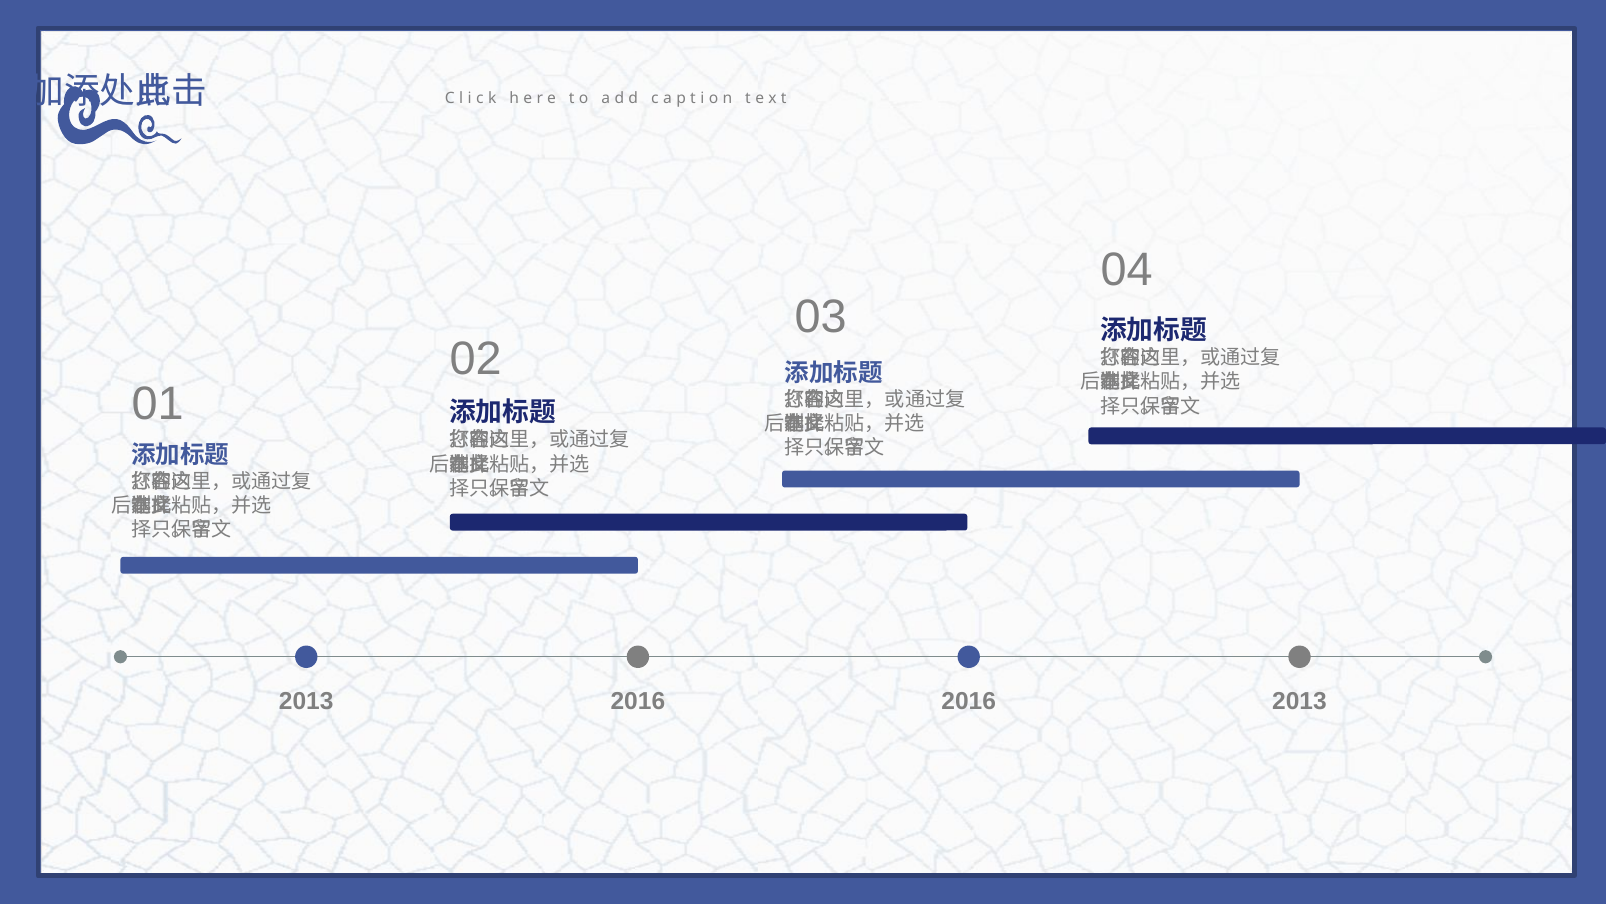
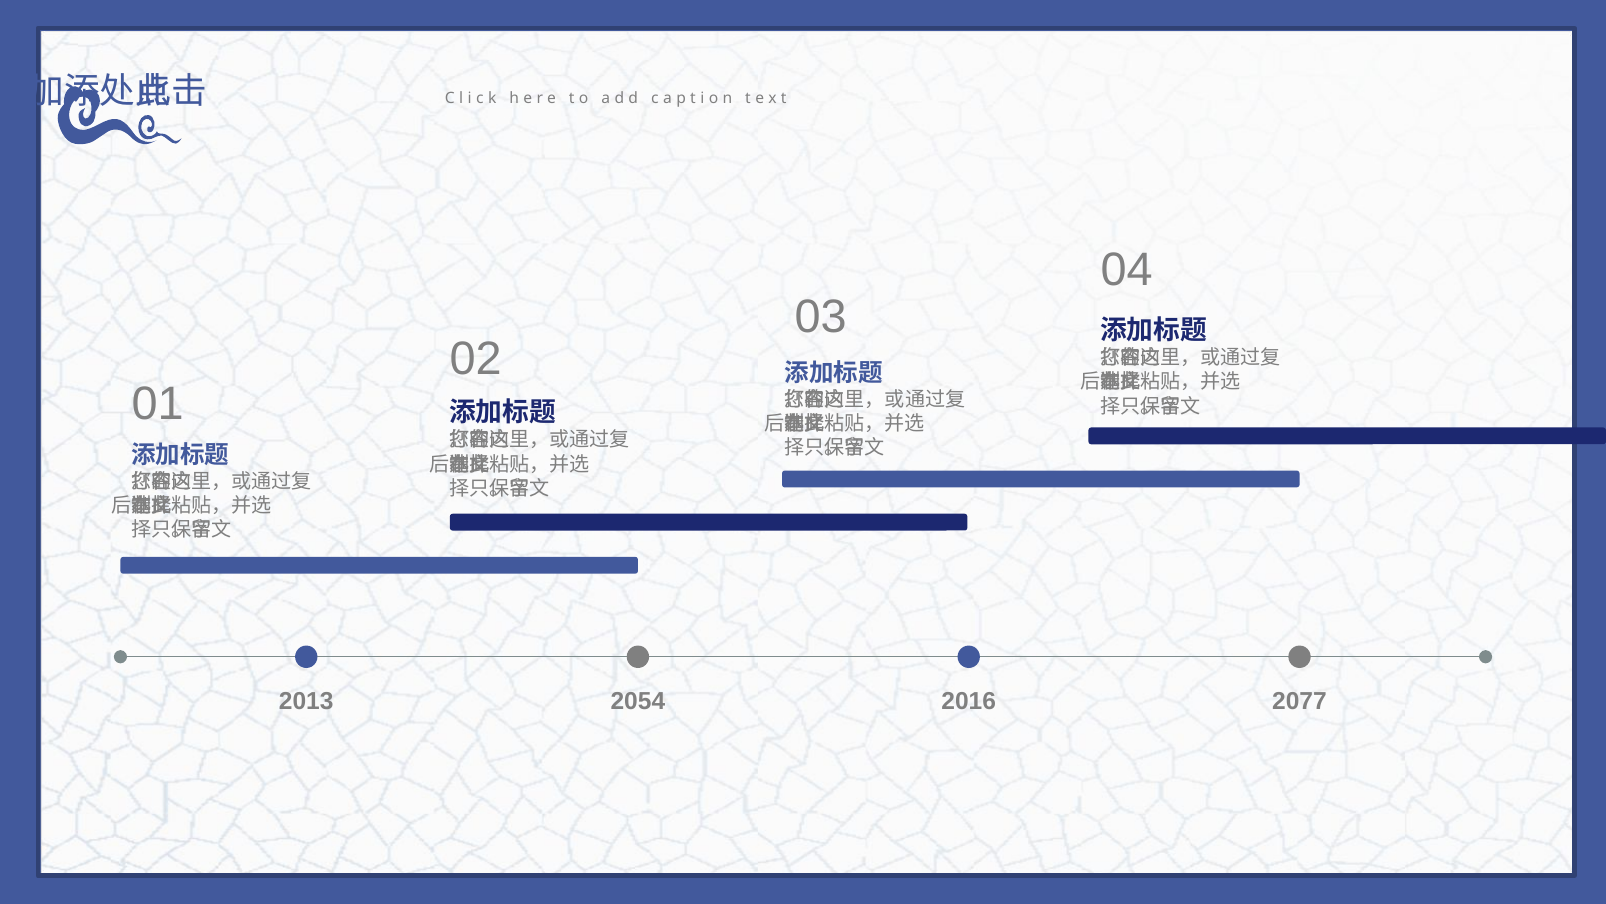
2013 2016: 2016 -> 2054 (638, 702)
2016 2013: 2013 -> 2077 (1299, 702)
